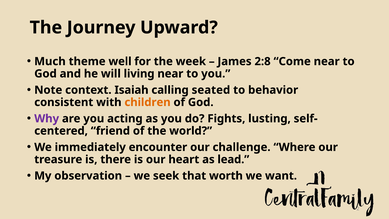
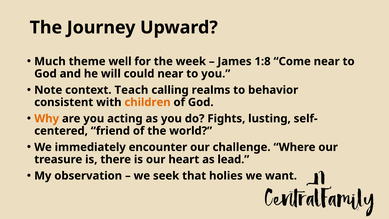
2:8: 2:8 -> 1:8 (263, 61)
living: living -> could (139, 74)
Isaiah: Isaiah -> Teach (131, 90)
seated: seated -> realms (211, 90)
Why colour: purple -> orange (47, 119)
worth: worth -> holies (226, 176)
